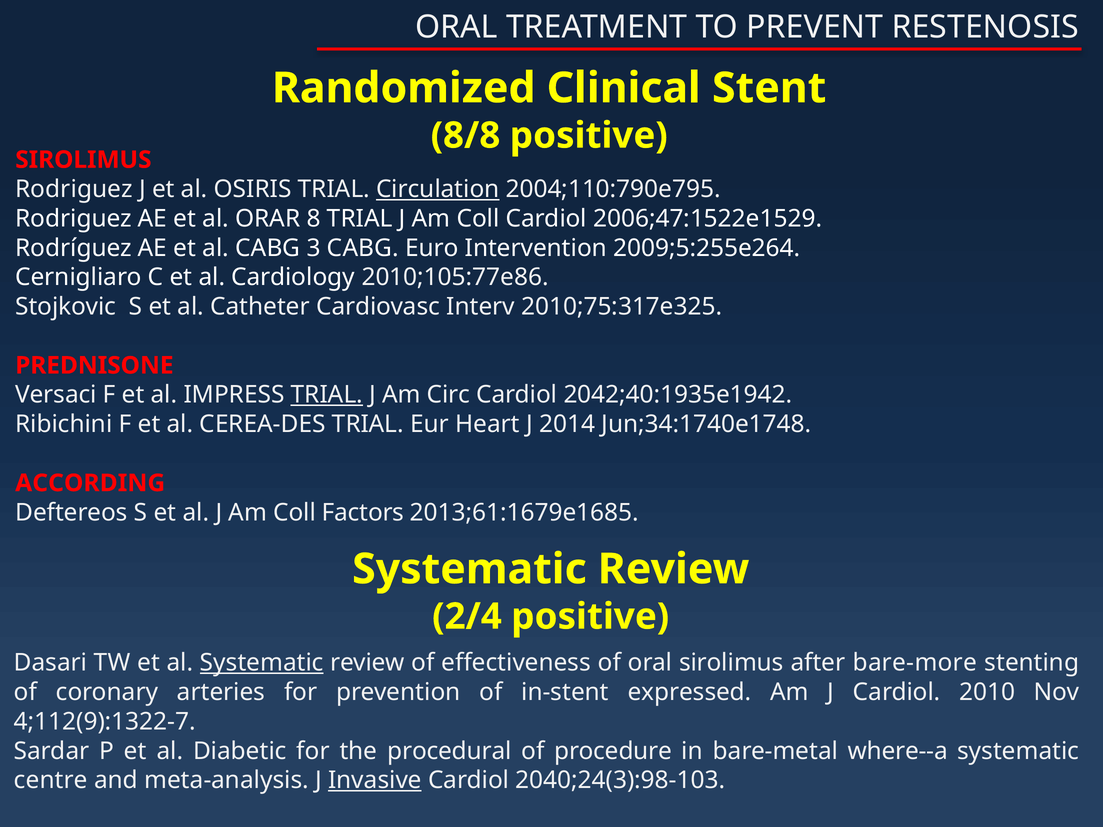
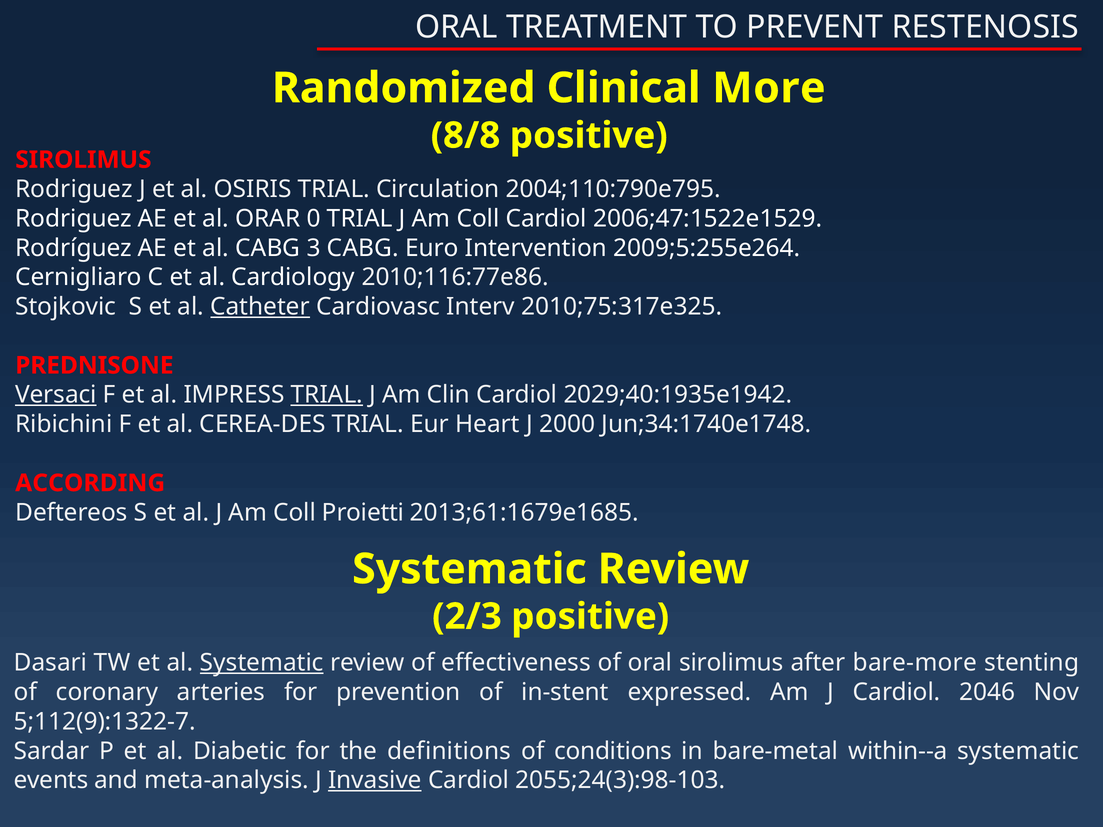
Stent: Stent -> More (769, 88)
Circulation underline: present -> none (438, 189)
8: 8 -> 0 (314, 219)
2010;105:77e86: 2010;105:77e86 -> 2010;116:77e86 (455, 277)
Catheter underline: none -> present (260, 307)
Versaci underline: none -> present (56, 395)
Circ: Circ -> Clin (448, 395)
2042;40:1935e1942: 2042;40:1935e1942 -> 2029;40:1935e1942 (678, 395)
2014: 2014 -> 2000 (567, 424)
Factors: Factors -> Proietti (363, 513)
2/4: 2/4 -> 2/3 (467, 617)
2010: 2010 -> 2046 (987, 692)
4;112(9):1322-7: 4;112(9):1322-7 -> 5;112(9):1322-7 (105, 722)
procedural: procedural -> definitions (449, 751)
procedure: procedure -> conditions (613, 751)
where--a: where--a -> within--a (898, 751)
centre: centre -> events (51, 781)
2040;24(3):98-103: 2040;24(3):98-103 -> 2055;24(3):98-103 (620, 781)
